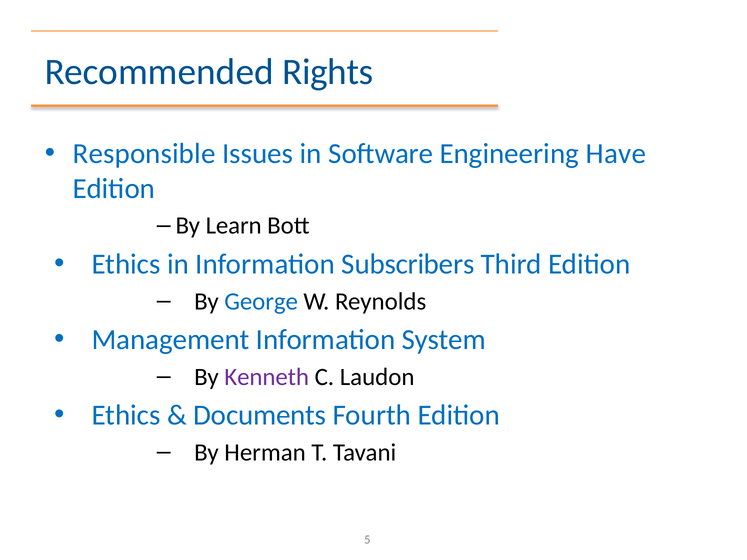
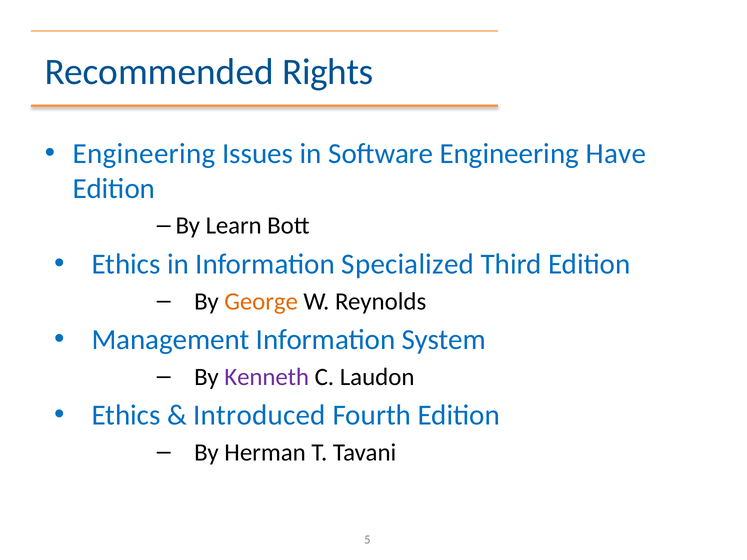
Responsible: Responsible -> Engineering (144, 154)
Subscribers: Subscribers -> Specialized (408, 264)
George colour: blue -> orange (261, 301)
Documents: Documents -> Introduced (260, 415)
